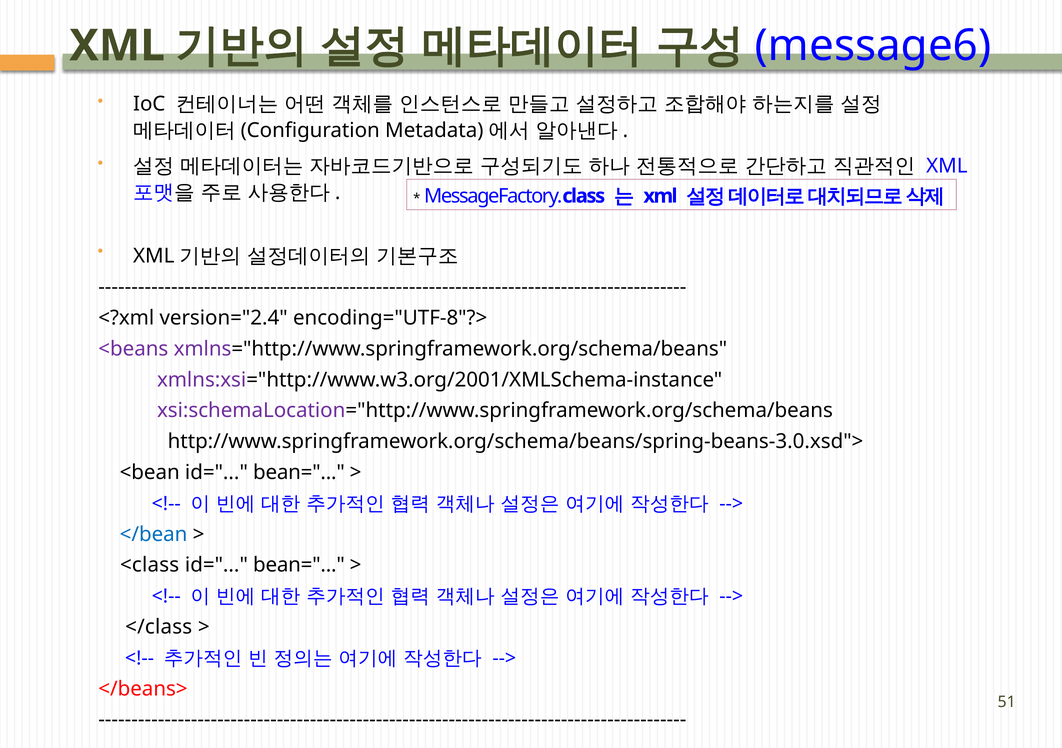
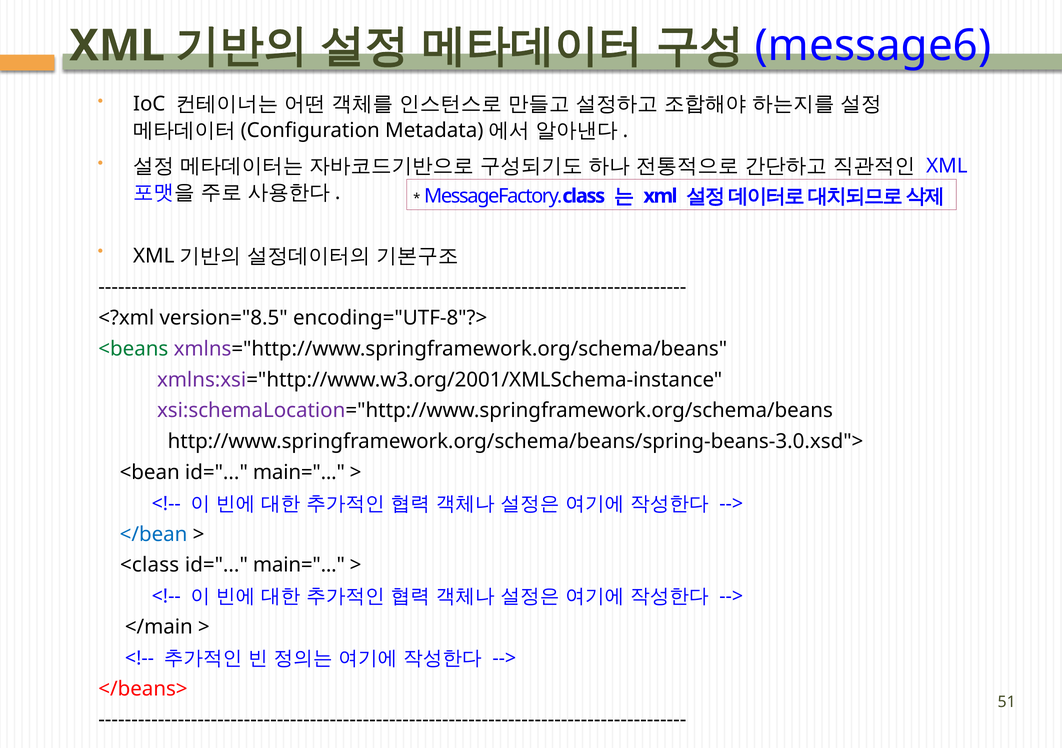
version="2.4: version="2.4 -> version="8.5 (224, 318)
<beans colour: purple -> green (133, 349)
<bean id= bean=: bean= -> main= (299, 472)
bean=: bean= -> main= (299, 565)
</class: </class -> </main (159, 626)
